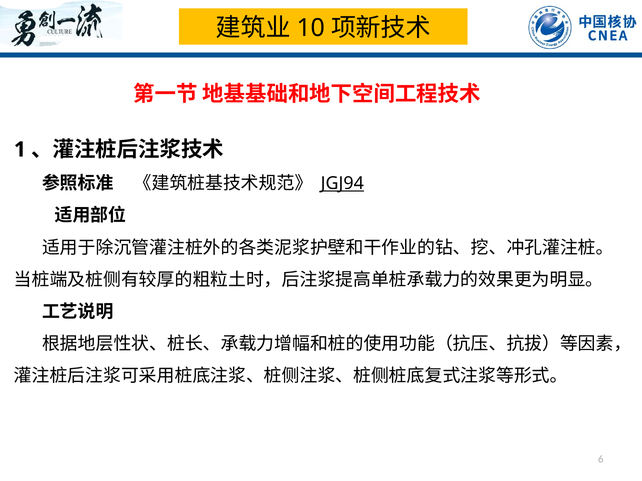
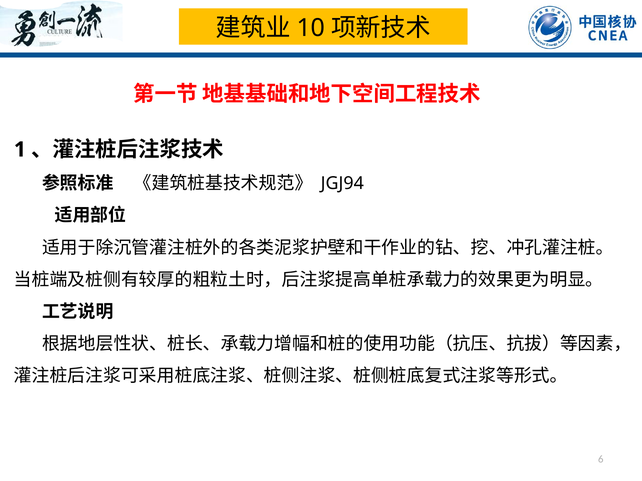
JGJ94 underline: present -> none (342, 184)
